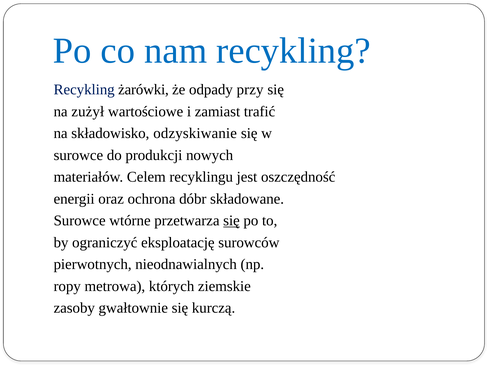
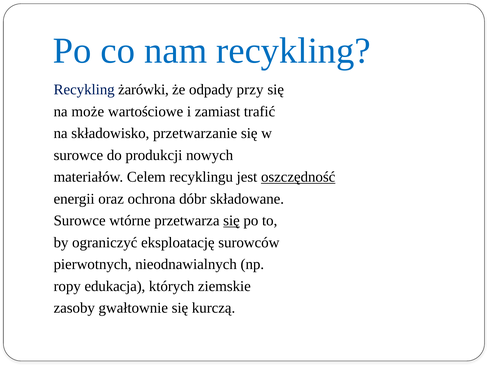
zużył: zużył -> może (88, 111)
odzyskiwanie: odzyskiwanie -> przetwarzanie (195, 133)
oszczędność underline: none -> present (298, 177)
metrowa: metrowa -> edukacja (115, 286)
